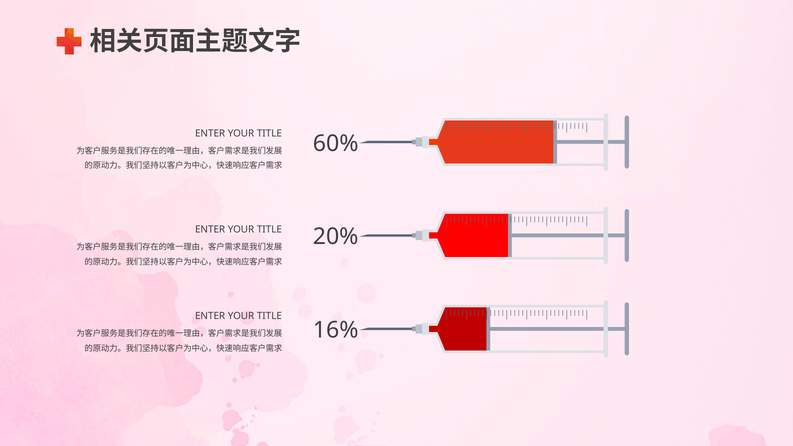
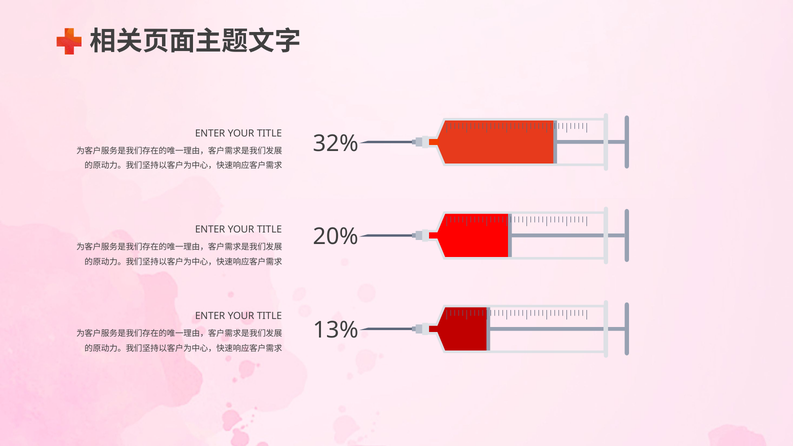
60%: 60% -> 32% (336, 143)
16%: 16% -> 13% (336, 330)
